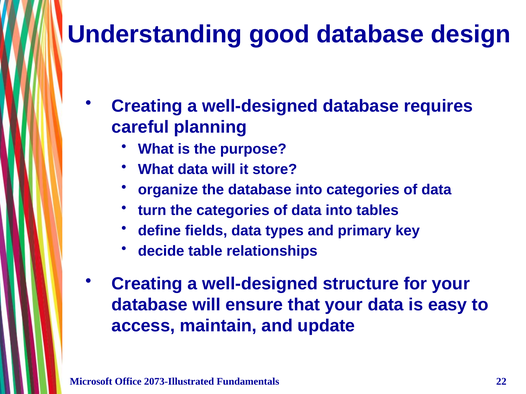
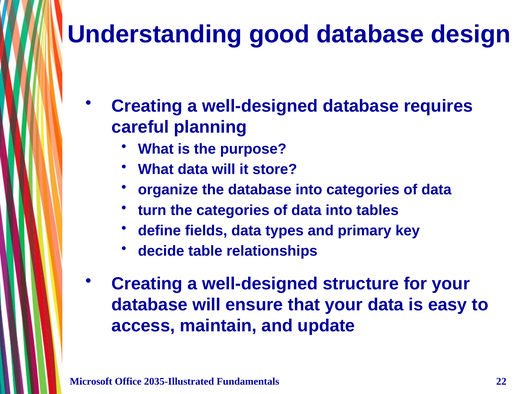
2073-Illustrated: 2073-Illustrated -> 2035-Illustrated (179, 382)
